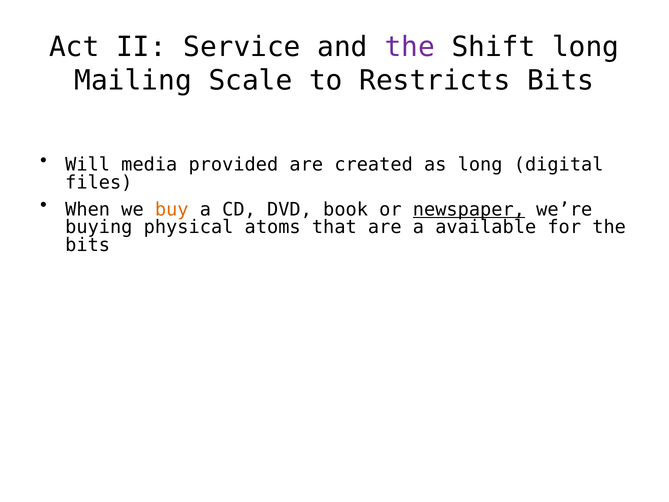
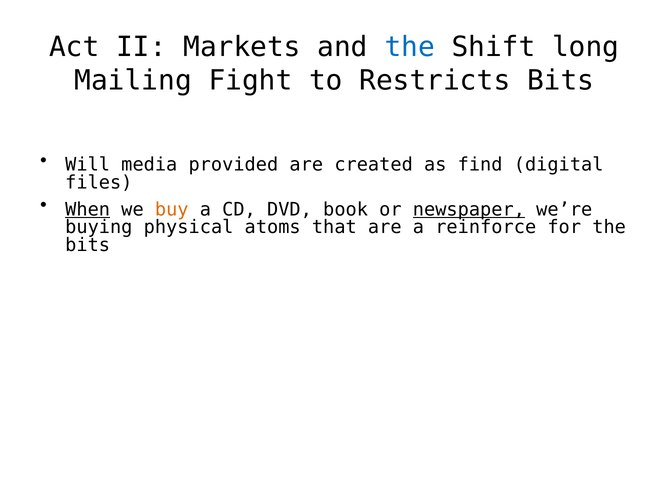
Service: Service -> Markets (242, 47)
the colour: purple -> blue (410, 47)
Scale: Scale -> Fight (250, 81)
as long: long -> find (480, 165)
When underline: none -> present (88, 209)
available: available -> reinforce (486, 227)
